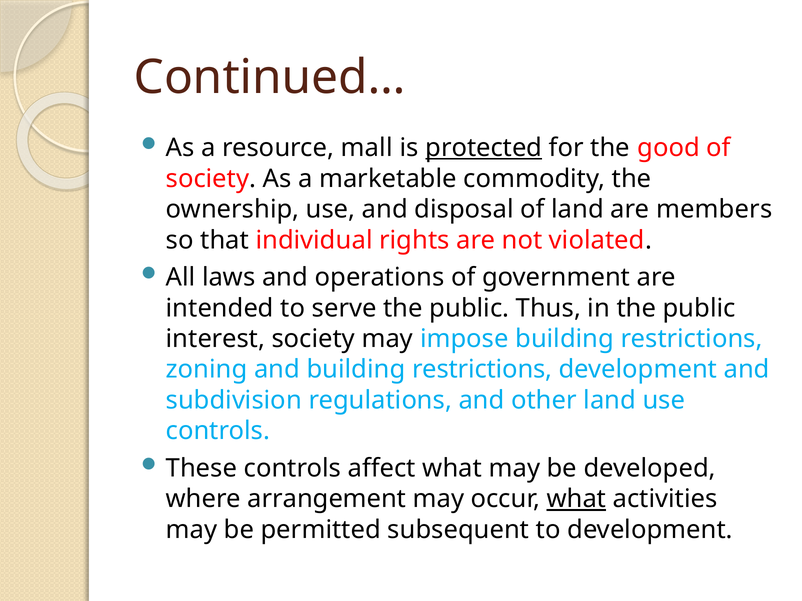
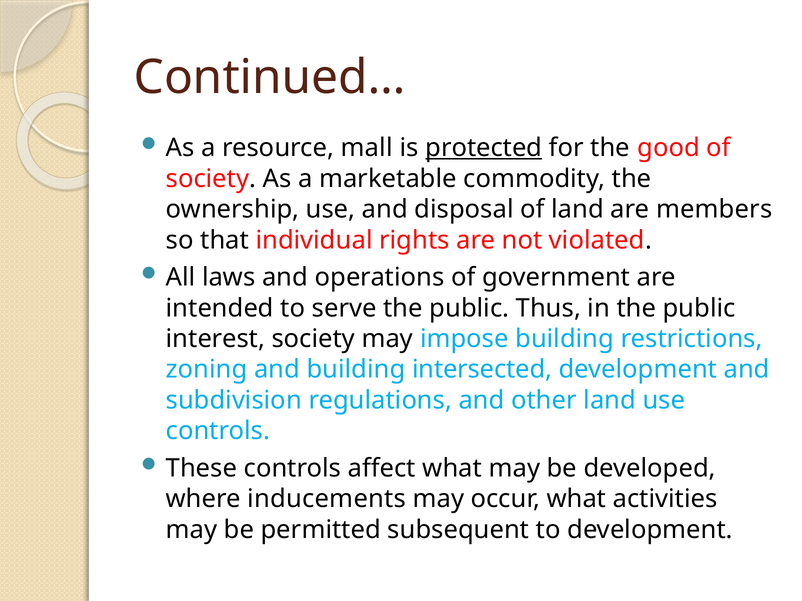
and building restrictions: restrictions -> intersected (482, 370)
arrangement: arrangement -> inducements (327, 499)
what underline: present -> none (576, 499)
